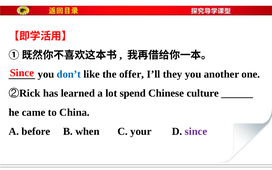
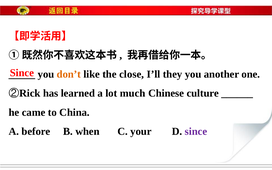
don’t colour: blue -> orange (69, 74)
offer: offer -> close (132, 74)
spend: spend -> much (133, 93)
